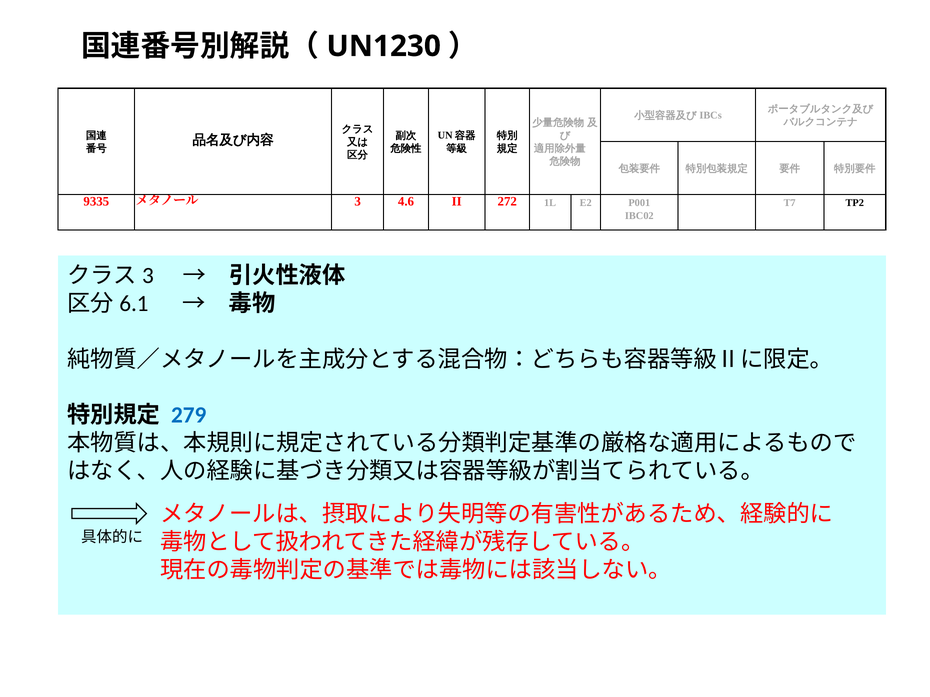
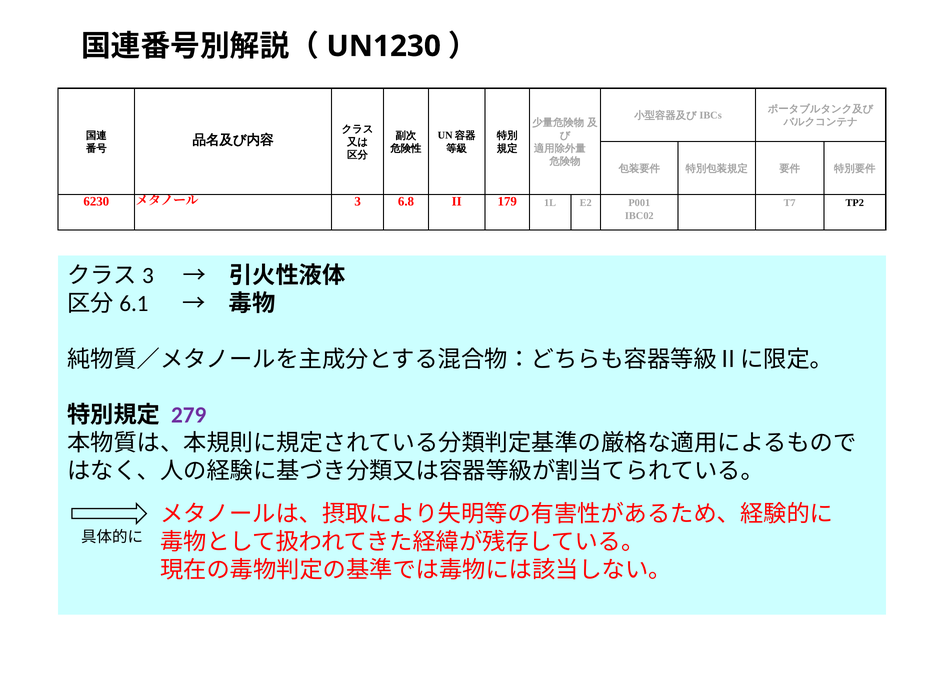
9335: 9335 -> 6230 (96, 202)
4.6: 4.6 -> 6.8 (406, 202)
272: 272 -> 179 (507, 202)
279 colour: blue -> purple (189, 415)
